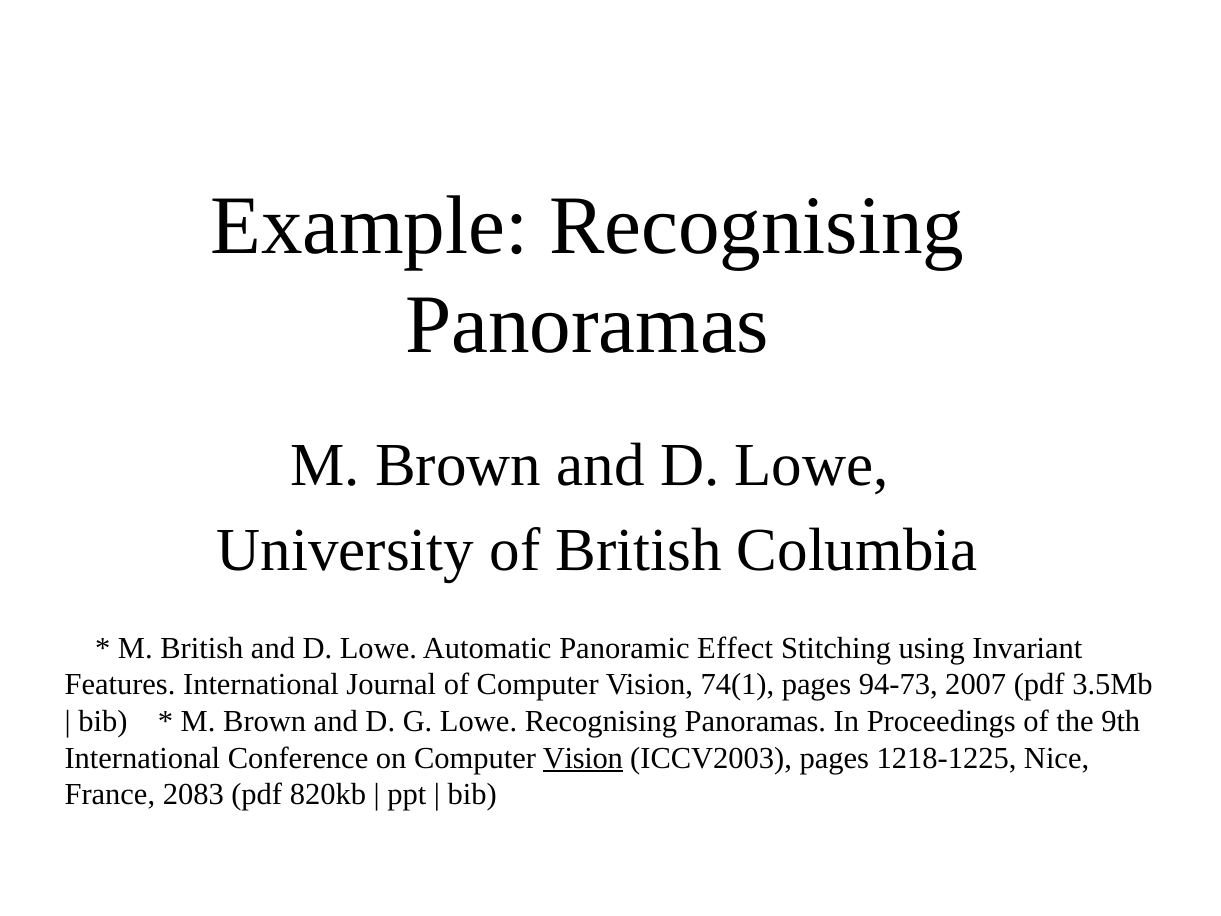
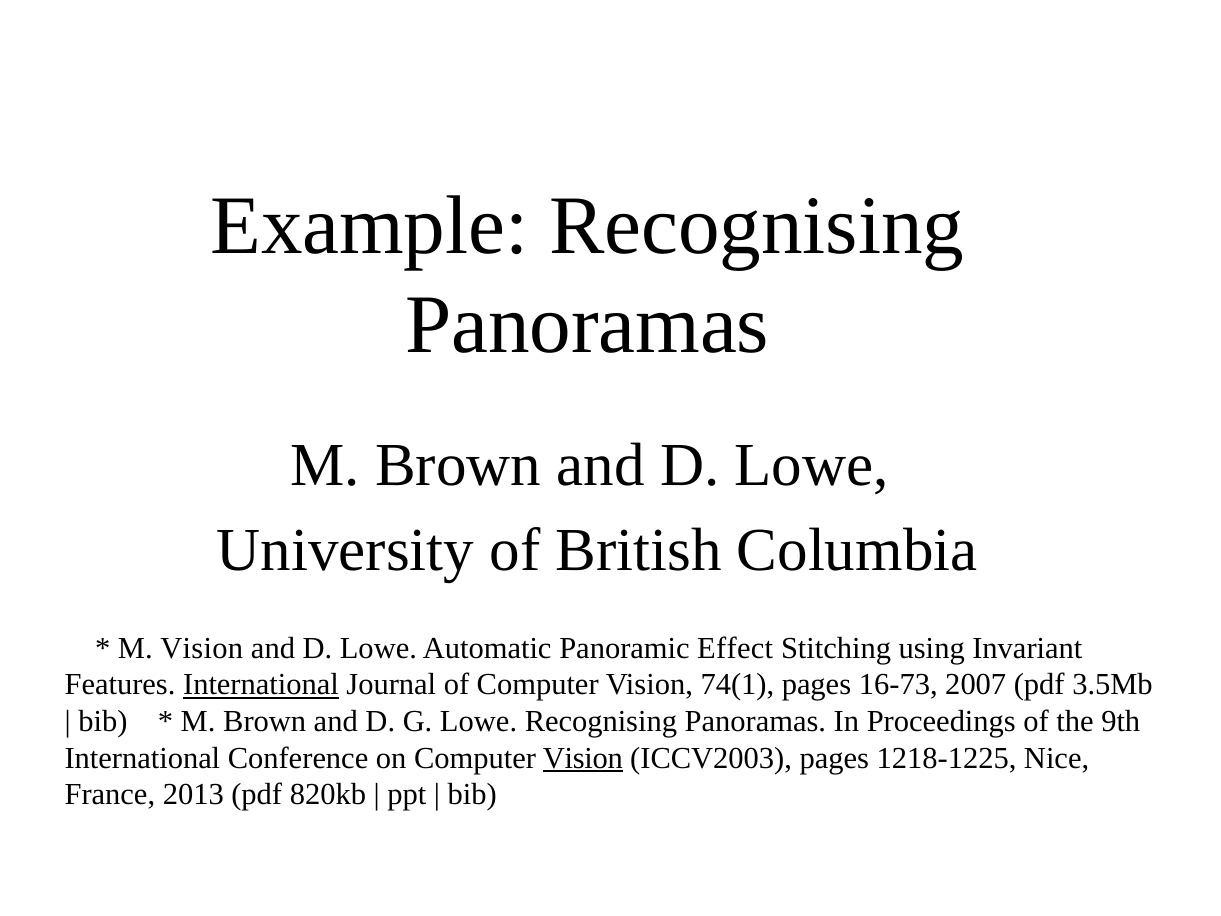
M British: British -> Vision (202, 648)
International underline: none -> present (261, 685)
94-73: 94-73 -> 16-73 (898, 685)
2083: 2083 -> 2013 (193, 794)
